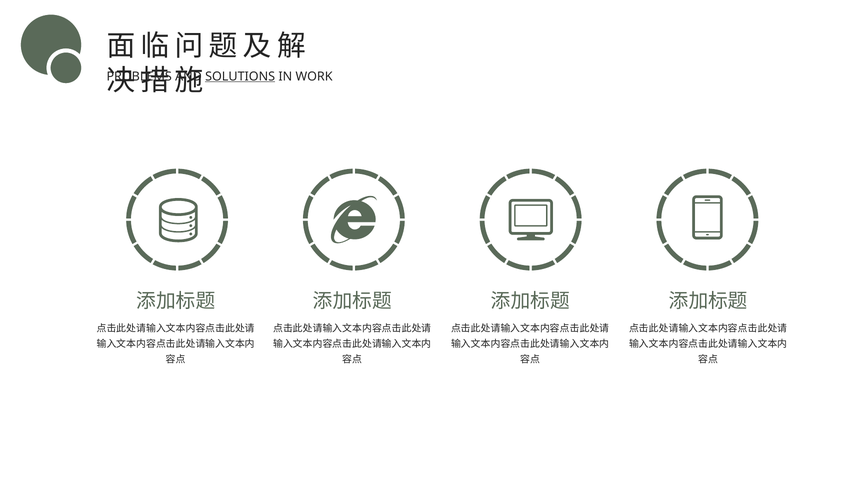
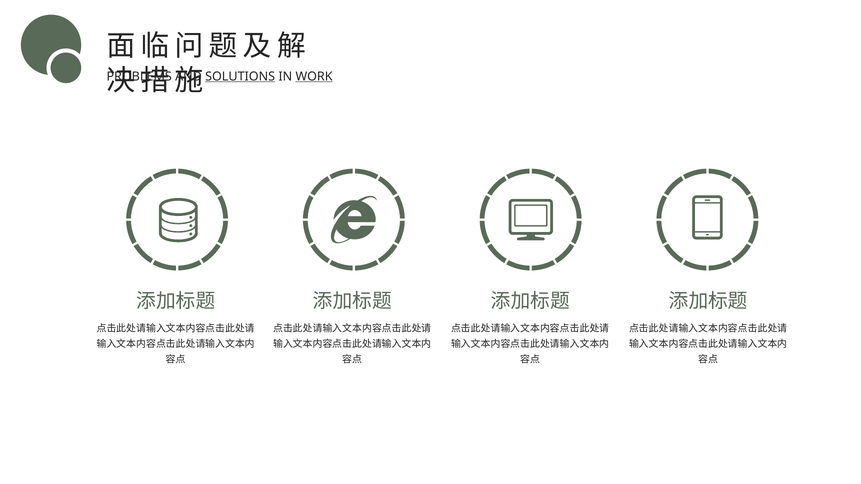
WORK underline: none -> present (314, 76)
